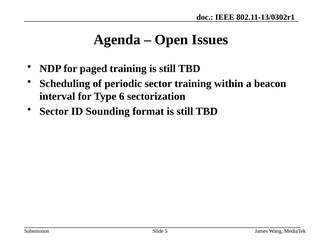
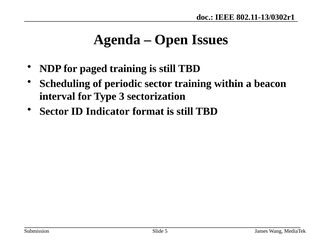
6: 6 -> 3 (122, 97)
Sounding: Sounding -> Indicator (108, 112)
